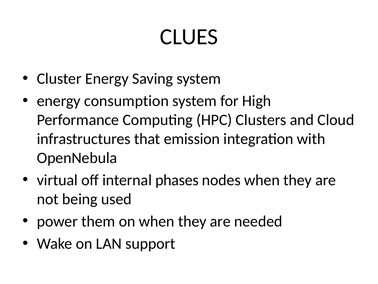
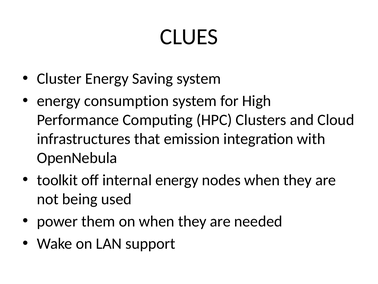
virtual: virtual -> toolkit (57, 180)
internal phases: phases -> energy (177, 180)
